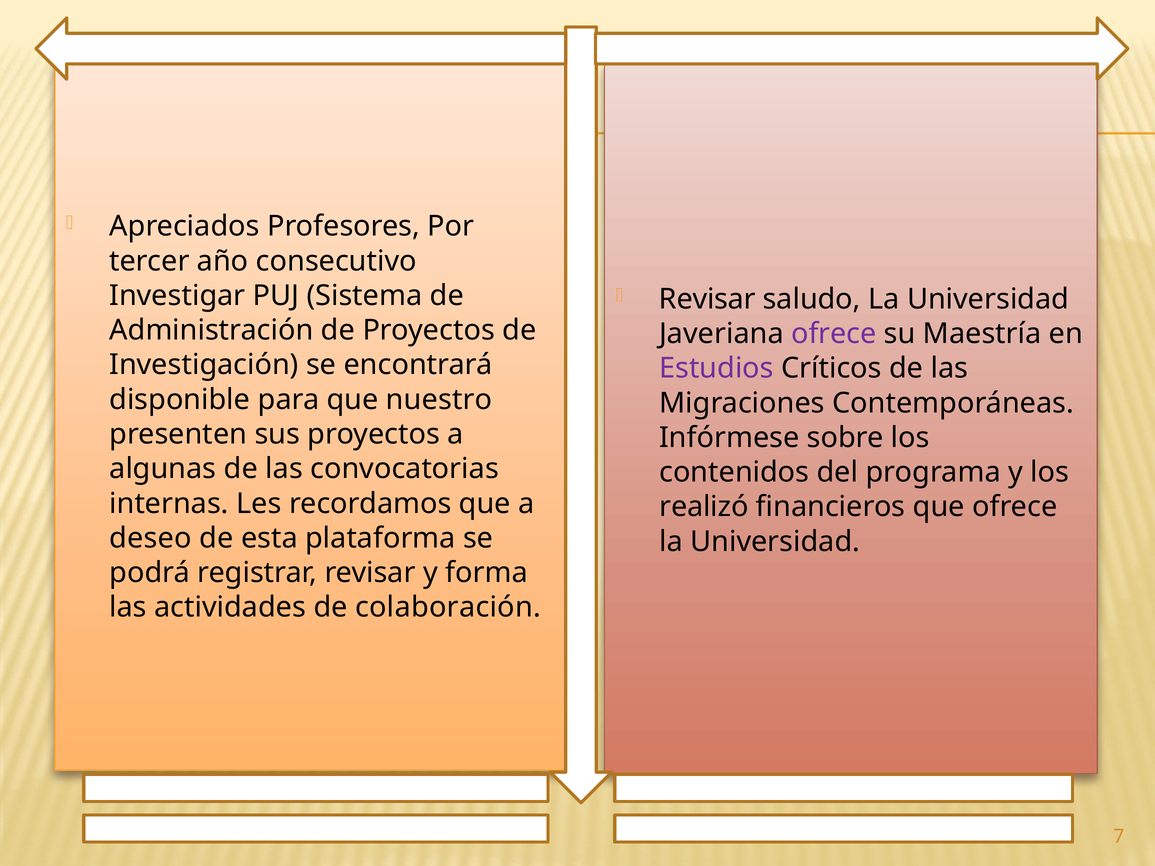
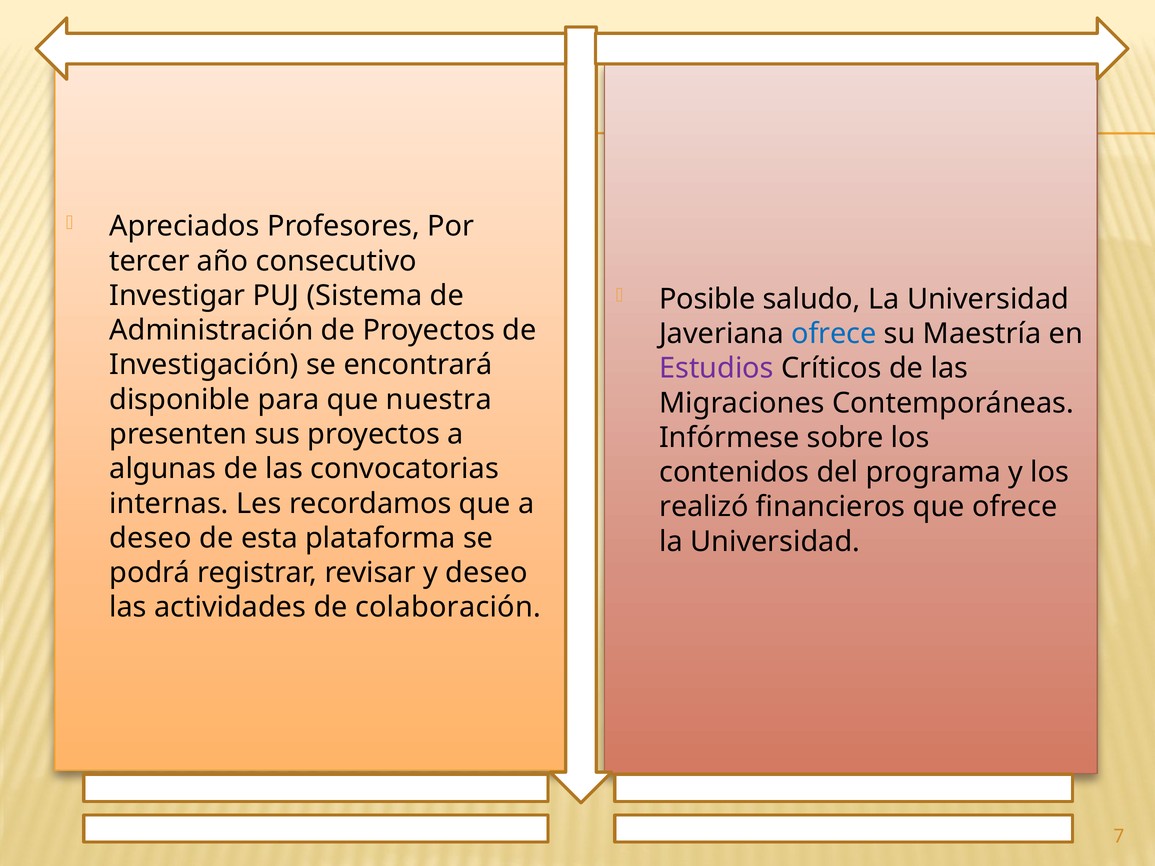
Revisar: Revisar -> Posible (707, 299)
ofrece colour: purple -> blue (834, 334)
nuestro: nuestro -> nuestra (439, 400)
y forma: forma -> deseo (487, 573)
